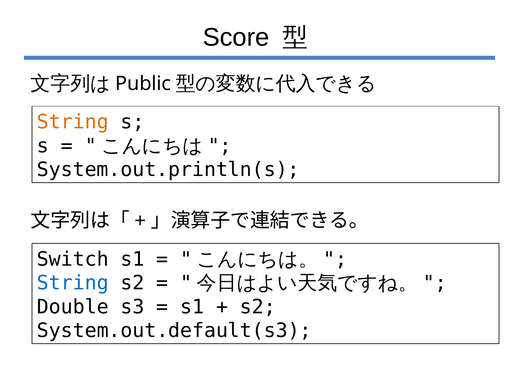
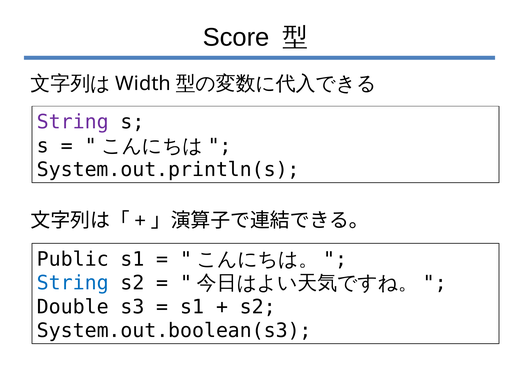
Public: Public -> Width (143, 84)
String colour: orange -> purple (73, 122)
Switch: Switch -> Public (73, 259)
System.out.default(s3: System.out.default(s3 -> System.out.boolean(s3 (174, 331)
